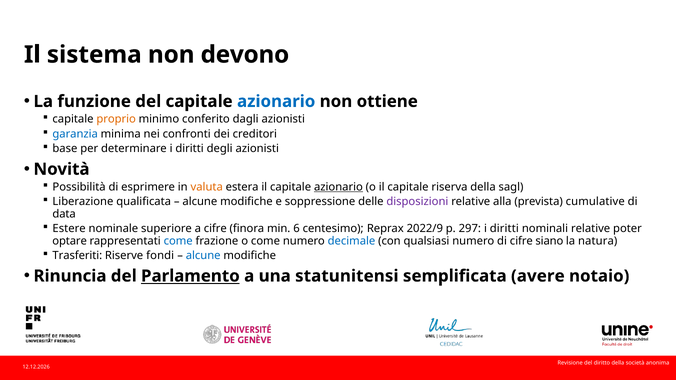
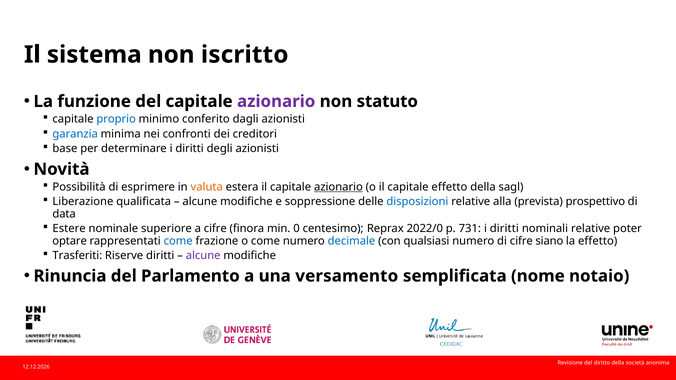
devono: devono -> iscritto (245, 55)
azionario colour: blue -> purple (276, 101)
ottiene: ottiene -> statuto (387, 101)
proprio colour: orange -> blue (116, 119)
capitale riserva: riserva -> effetto (449, 187)
disposizioni colour: purple -> blue (417, 202)
cumulative: cumulative -> prospettivo (595, 202)
6: 6 -> 0 (296, 229)
2022/9: 2022/9 -> 2022/0 (425, 229)
297: 297 -> 731 (470, 229)
la natura: natura -> effetto (598, 241)
Riserve fondi: fondi -> diritti (160, 256)
alcune colour: blue -> purple (203, 256)
Parlamento underline: present -> none (190, 276)
statunitensi: statunitensi -> versamento (347, 276)
avere: avere -> nome (538, 276)
